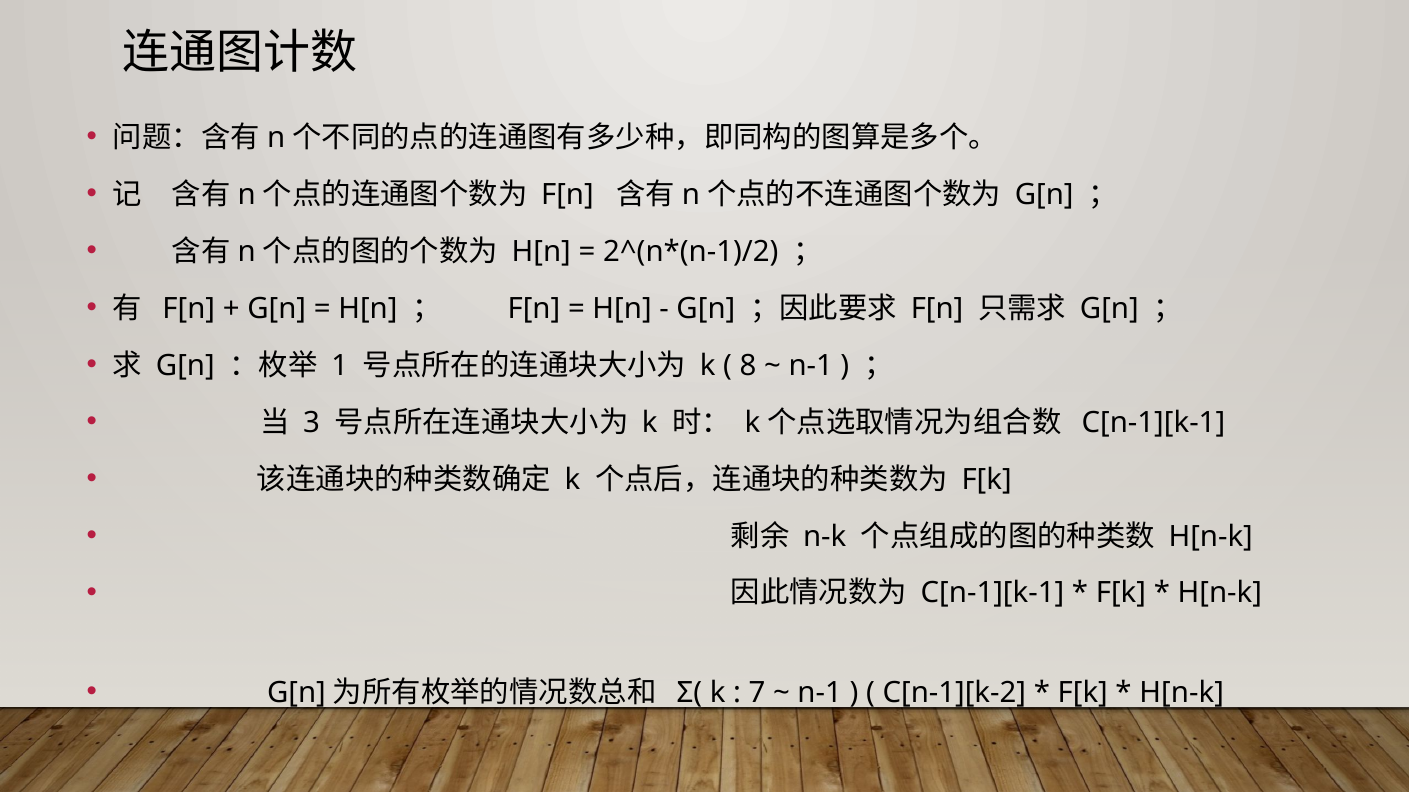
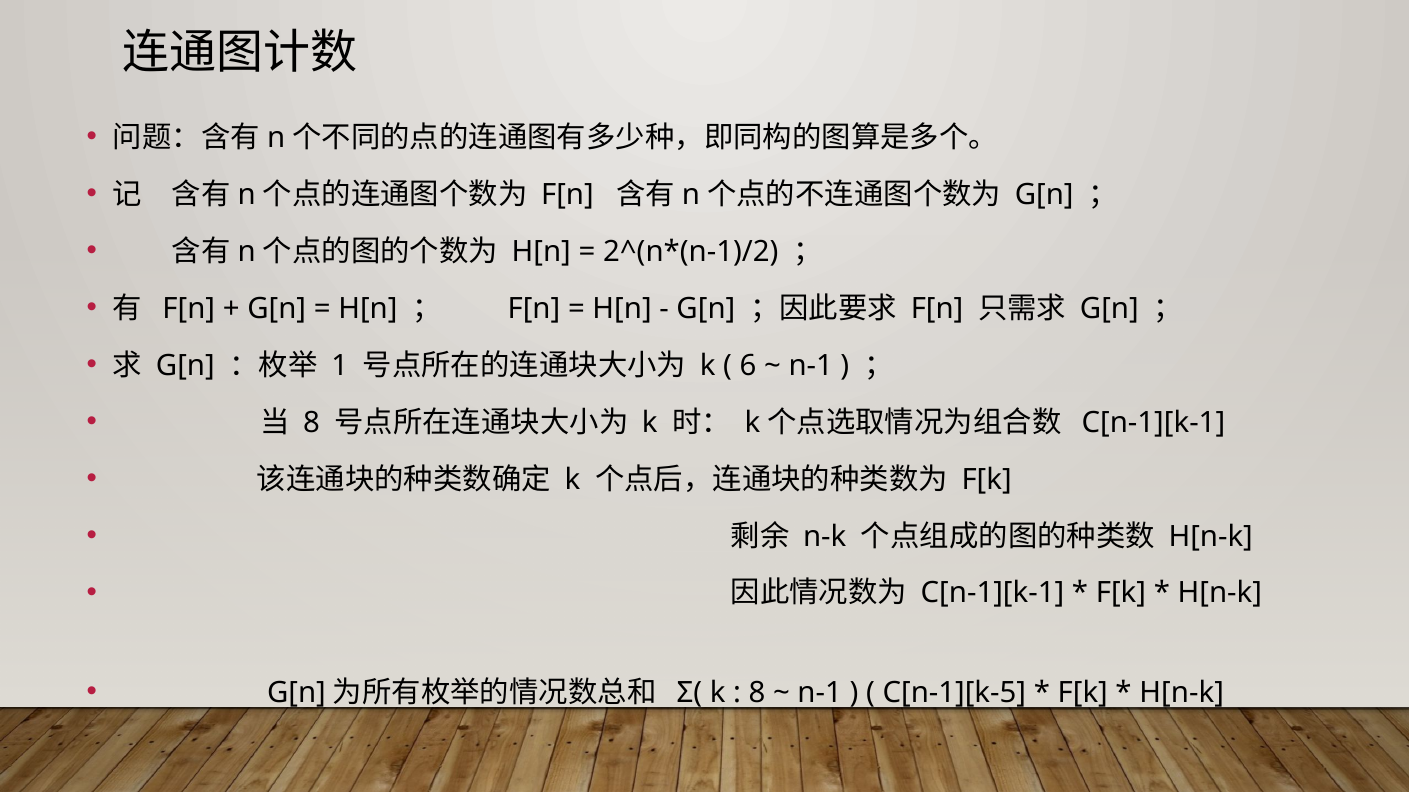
8: 8 -> 6 (748, 366)
3: 3 -> 8 (311, 423)
7: 7 -> 8 (757, 693)
C[n-1][k-2: C[n-1][k-2 -> C[n-1][k-5 (954, 693)
